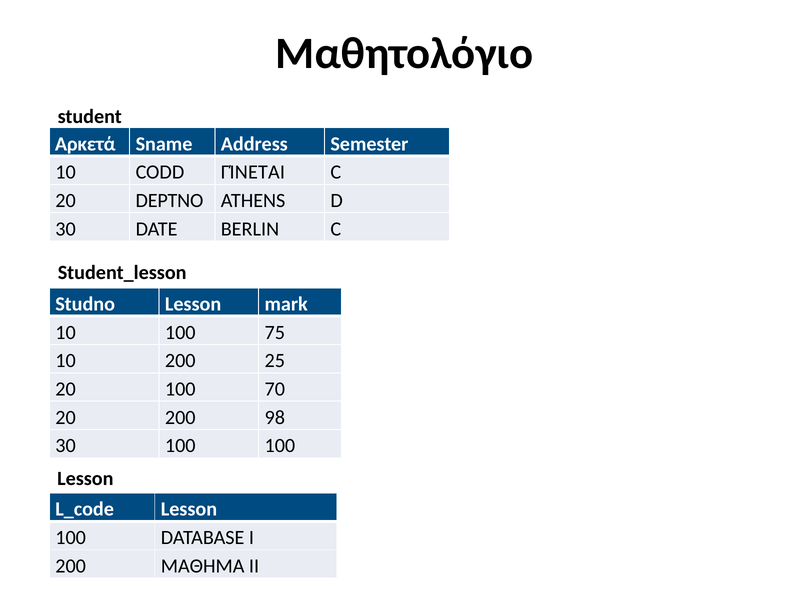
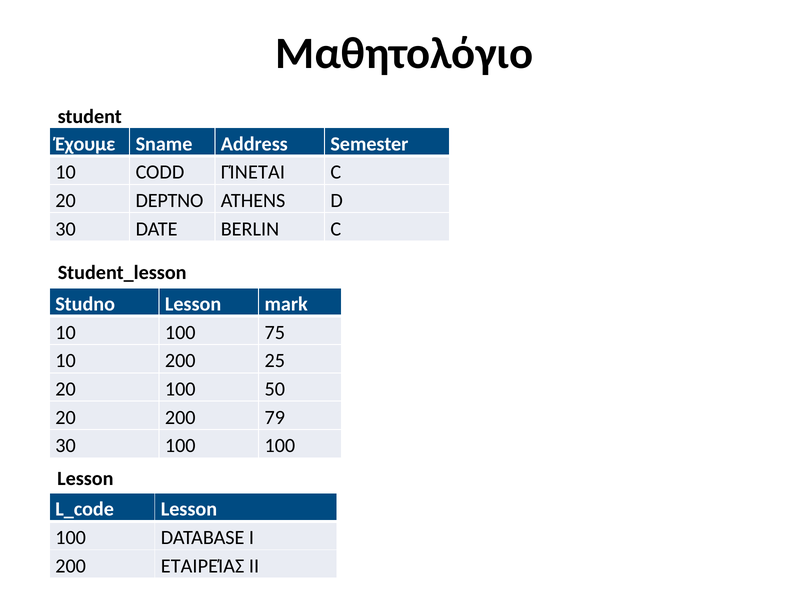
Αρκετά: Αρκετά -> Έχουμε (85, 144)
70: 70 -> 50 (275, 389)
98: 98 -> 79 (275, 418)
ΜΑΘΗΜΑ: ΜΑΘΗΜΑ -> ΕΤΑΙΡΕΊΑΣ (203, 566)
